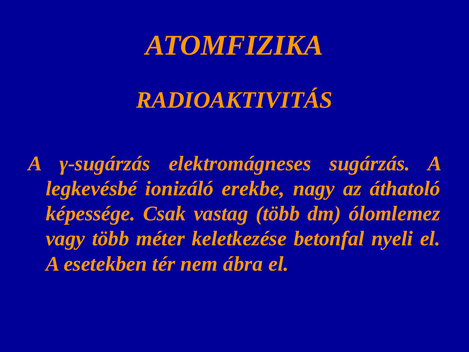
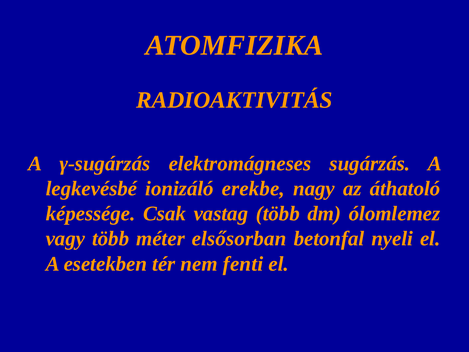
keletkezése: keletkezése -> elsősorban (239, 239)
ábra: ábra -> fenti (243, 264)
